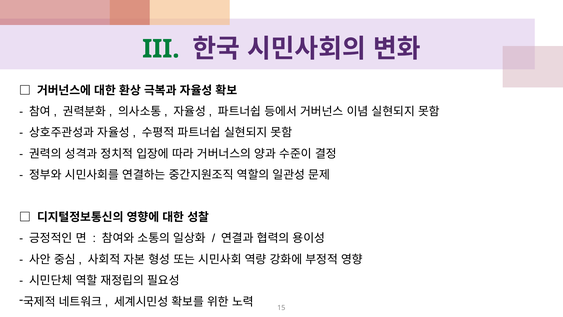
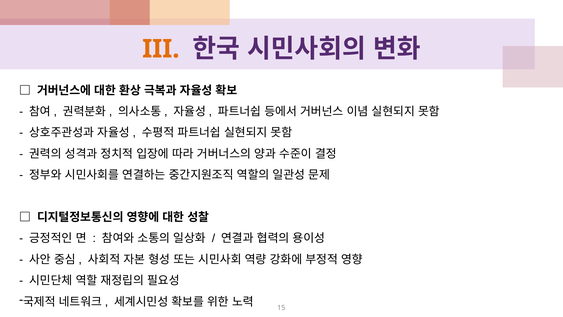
III colour: green -> orange (161, 49)
